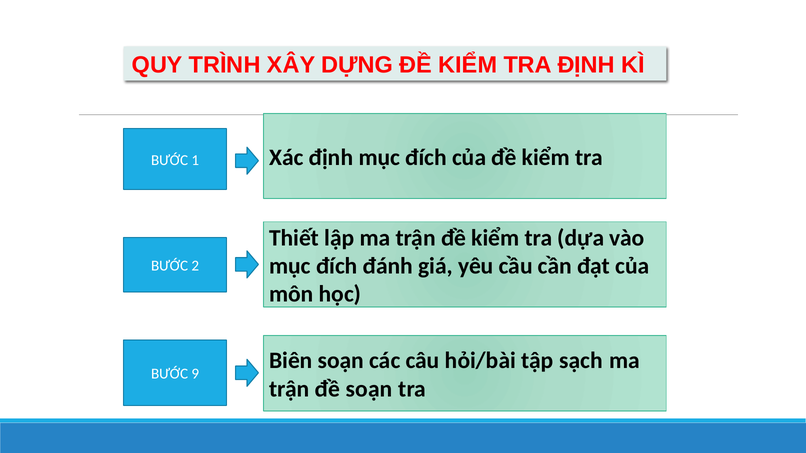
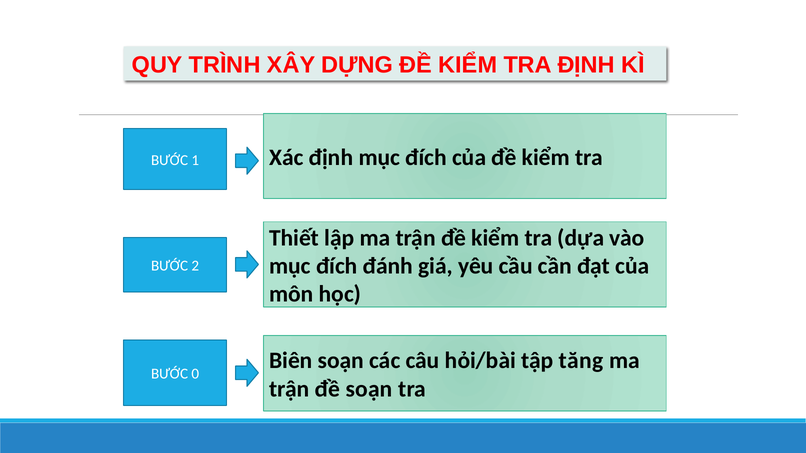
sạch: sạch -> tăng (581, 361)
9: 9 -> 0 (195, 374)
